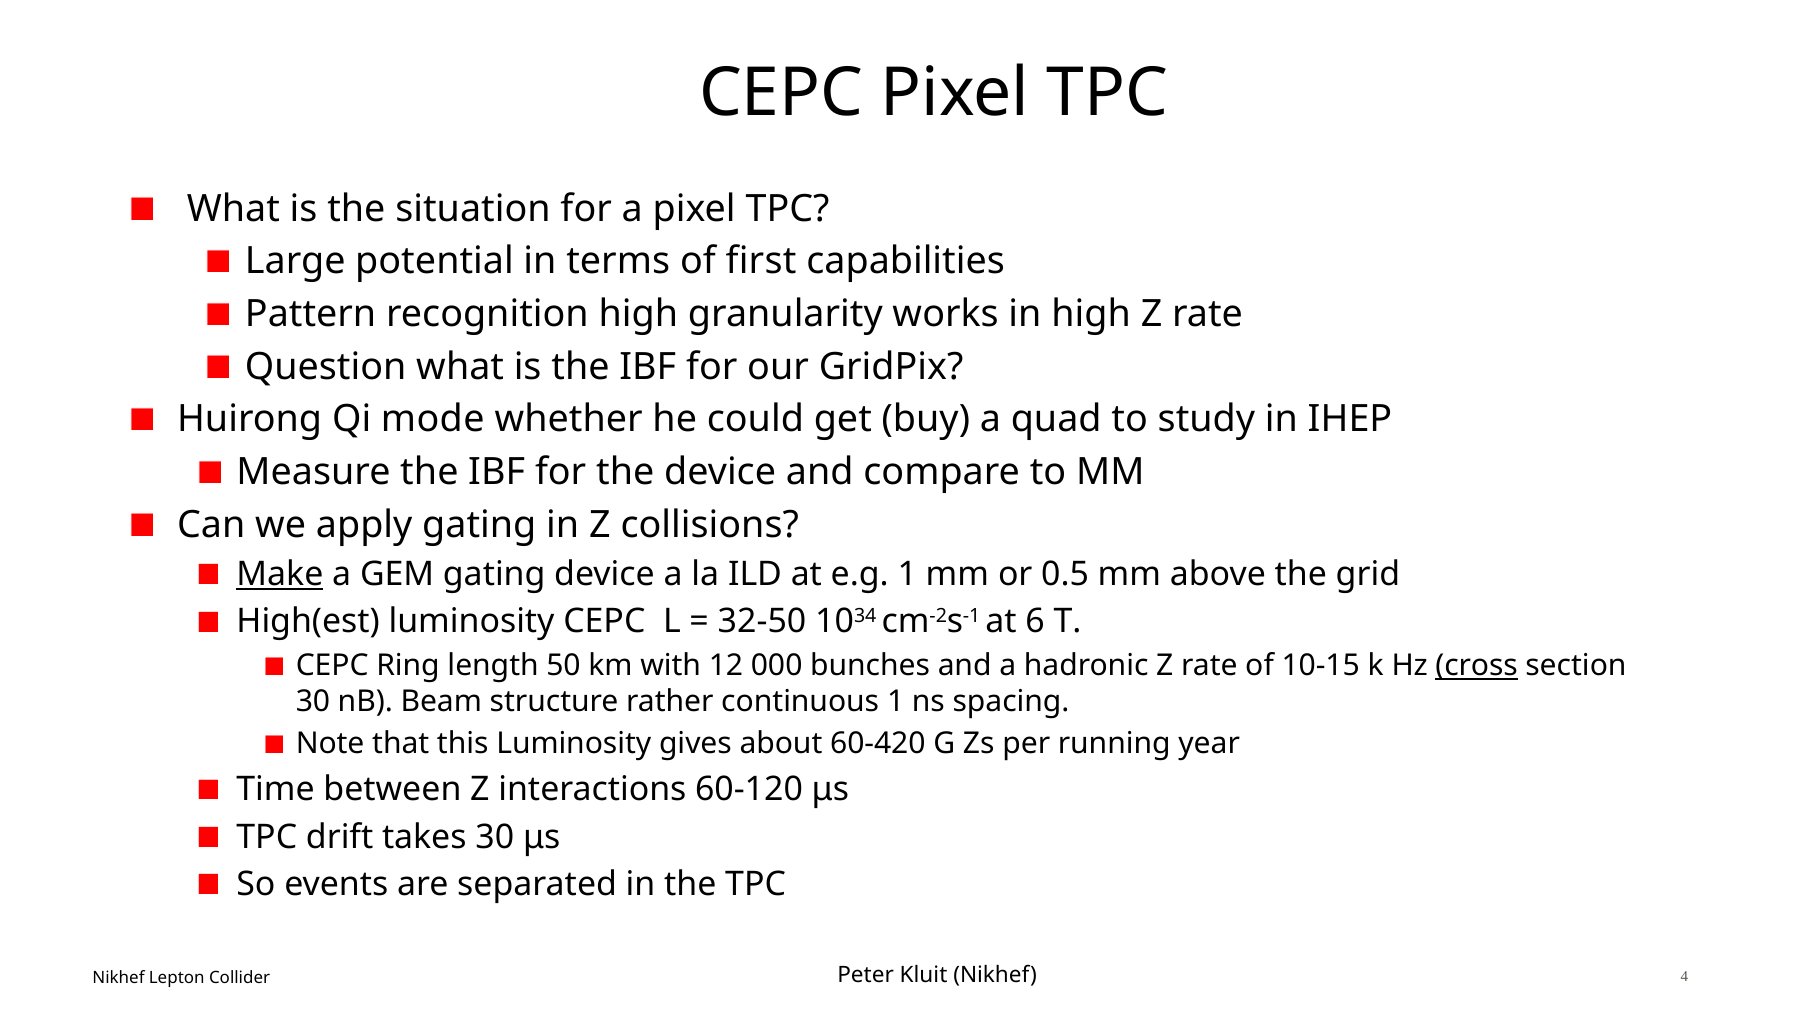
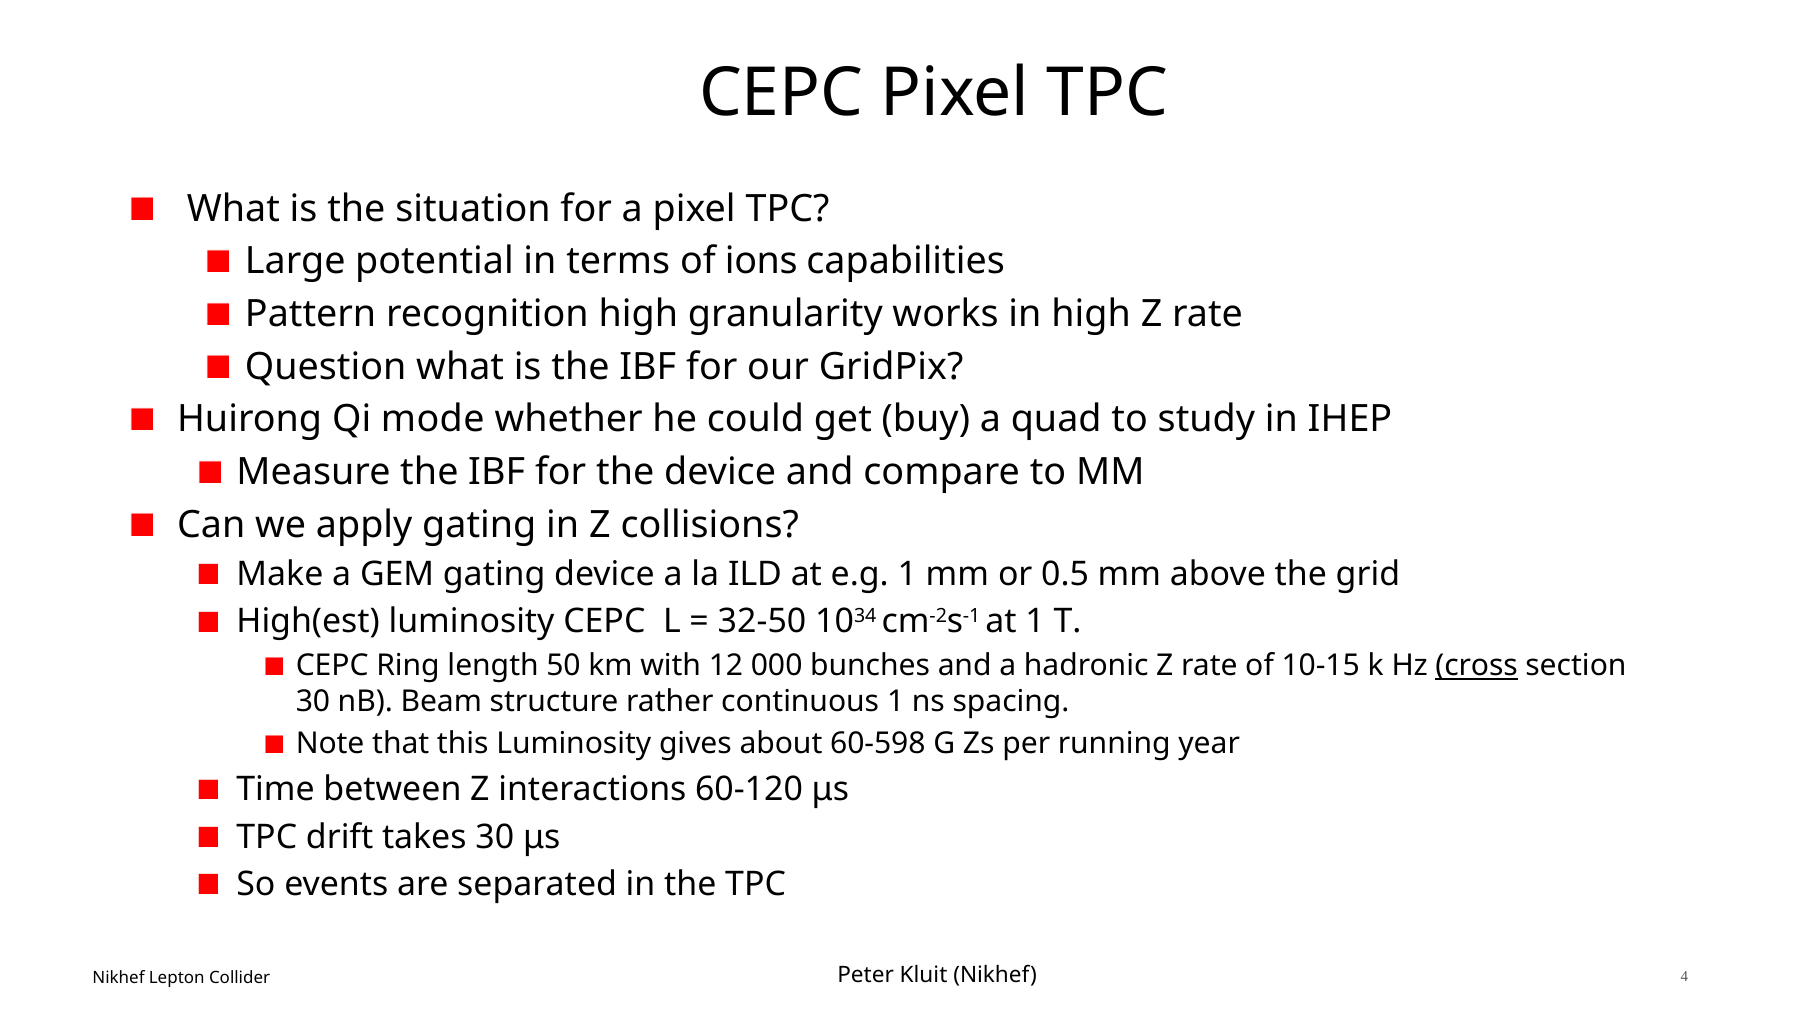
first: first -> ions (761, 261)
Make underline: present -> none (280, 574)
at 6: 6 -> 1 (1035, 622)
60-420: 60-420 -> 60-598 (878, 744)
